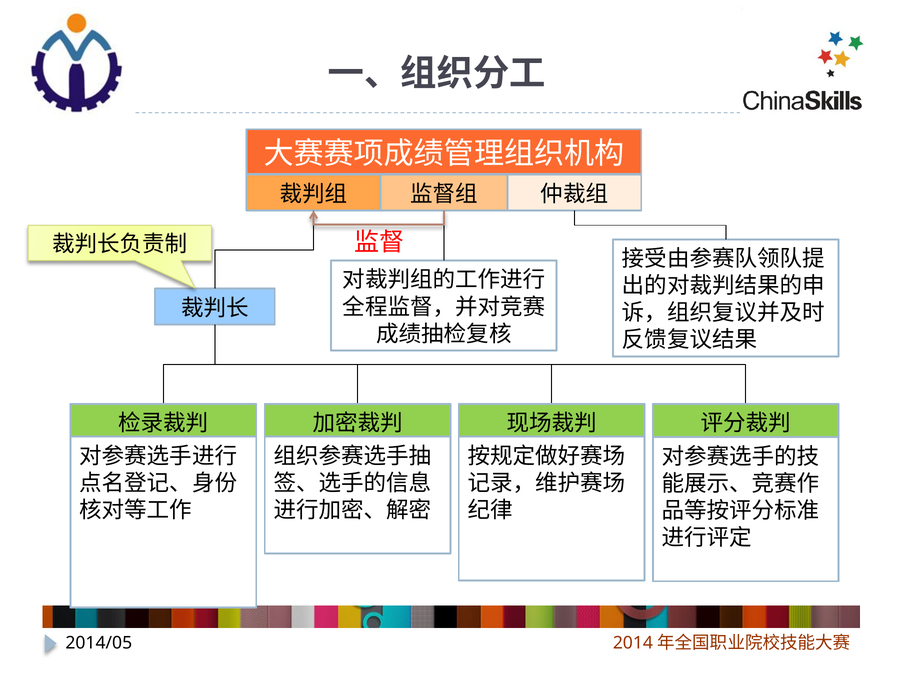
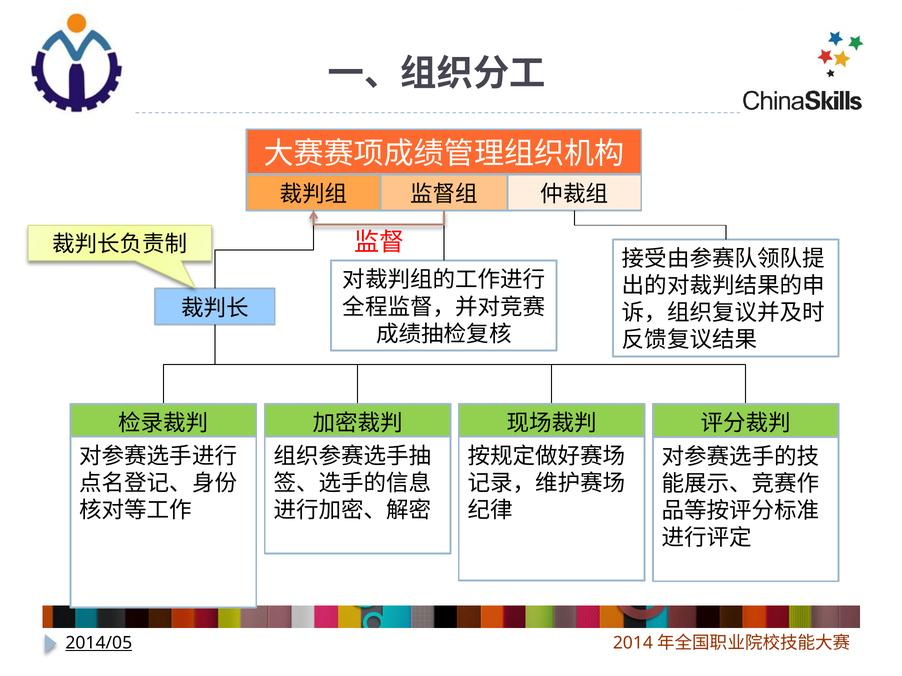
2014/05 underline: none -> present (99, 643)
